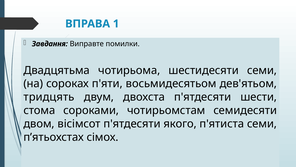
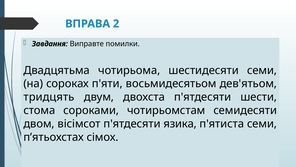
1: 1 -> 2 (116, 24)
якого: якого -> язика (180, 123)
